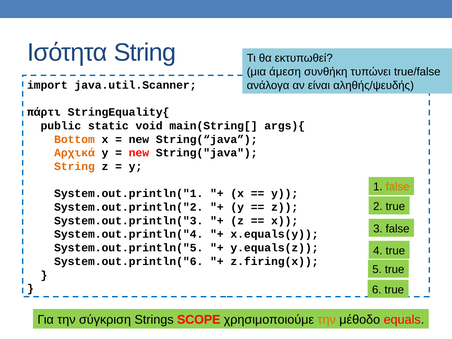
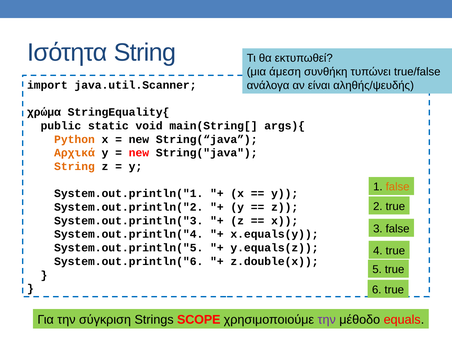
πάρτι: πάρτι -> χρώμα (44, 112)
Bottom: Bottom -> Python (74, 139)
z.firing(x: z.firing(x -> z.double(x (275, 261)
την colour: orange -> purple (327, 320)
